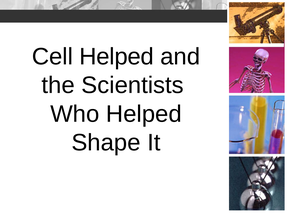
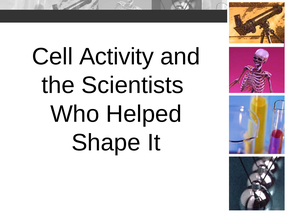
Cell Helped: Helped -> Activity (117, 57)
